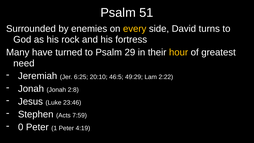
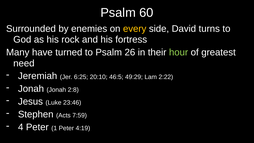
51: 51 -> 60 (146, 13)
29: 29 -> 26 (130, 52)
hour colour: yellow -> light green (179, 52)
0: 0 -> 4 (21, 127)
